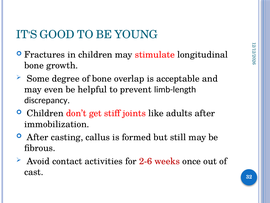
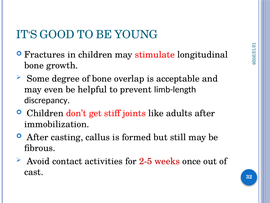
2-6: 2-6 -> 2-5 (146, 161)
